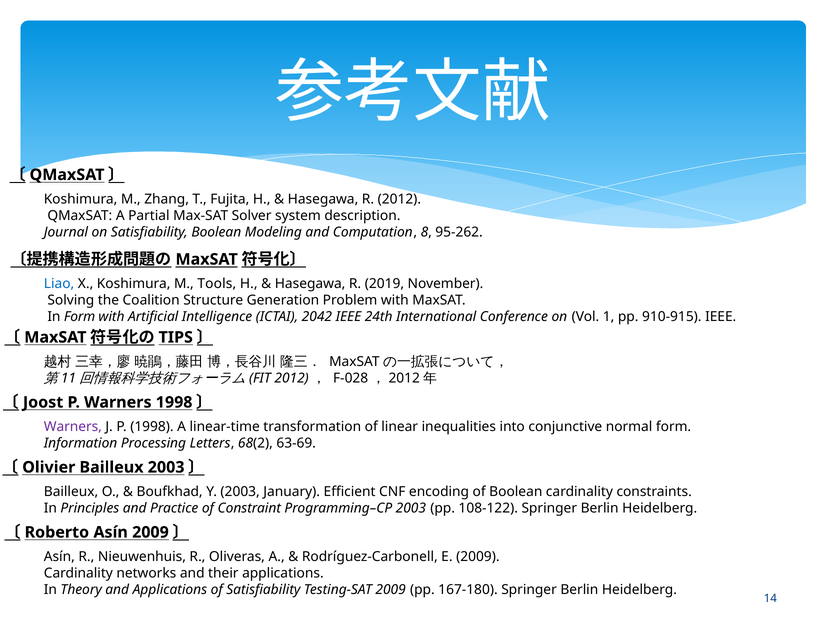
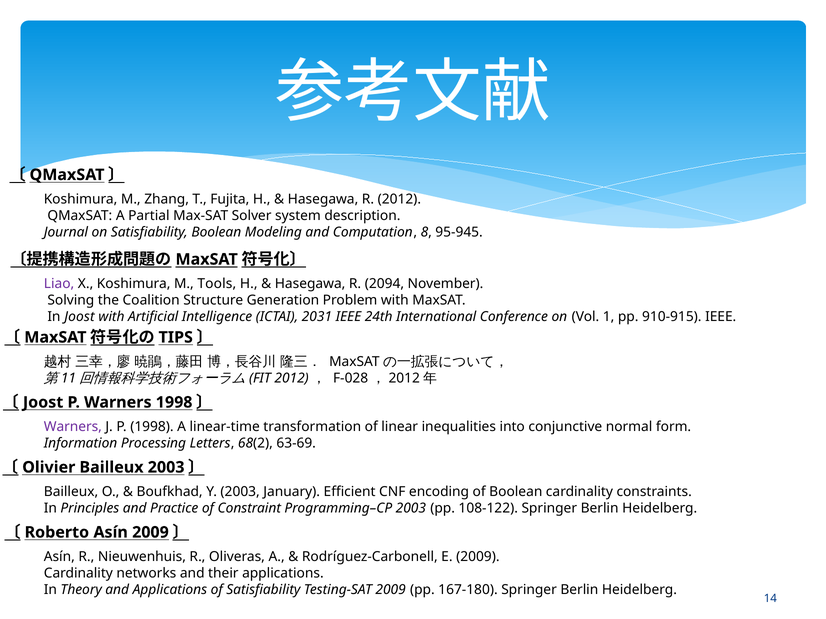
95-262: 95-262 -> 95-945 (459, 232)
Liao colour: blue -> purple (59, 284)
2019: 2019 -> 2094 (384, 284)
In Form: Form -> Joost (79, 317)
2042: 2042 -> 2031 (317, 317)
